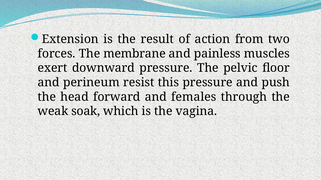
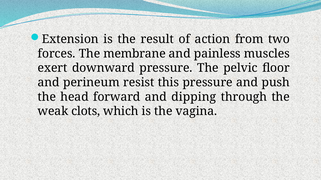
females: females -> dipping (194, 97)
soak: soak -> clots (86, 112)
